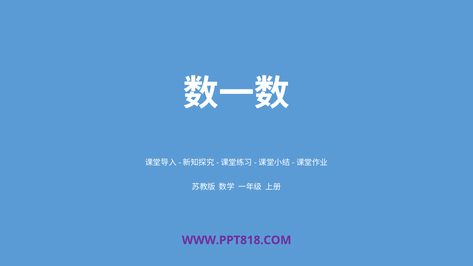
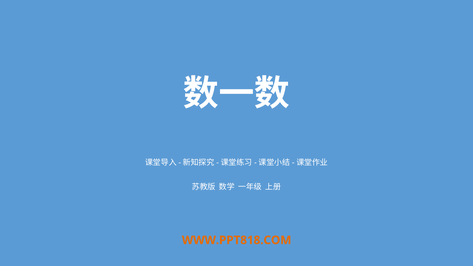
WWW.PPT818.COM colour: purple -> orange (237, 240)
